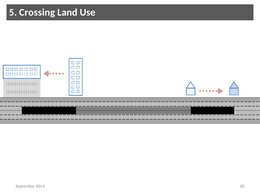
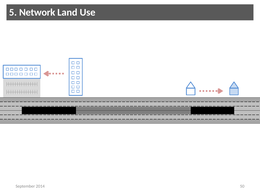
Crossing: Crossing -> Network (37, 12)
